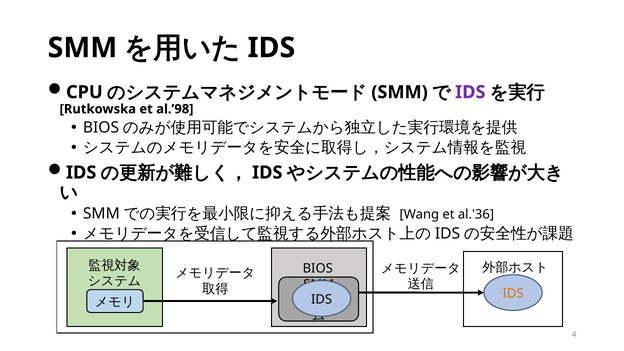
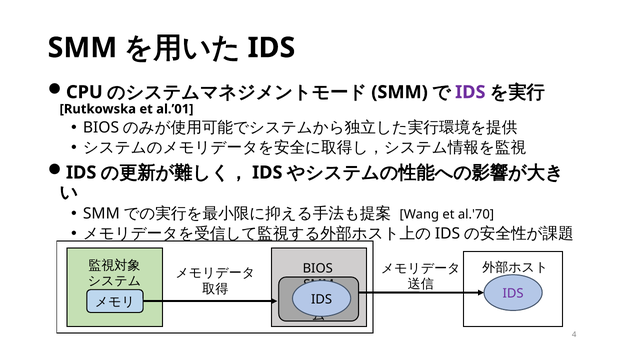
al.’98: al.’98 -> al.’01 (175, 109)
al.'36: al.'36 -> al.'70 (476, 215)
IDS colour: orange -> purple (513, 293)
